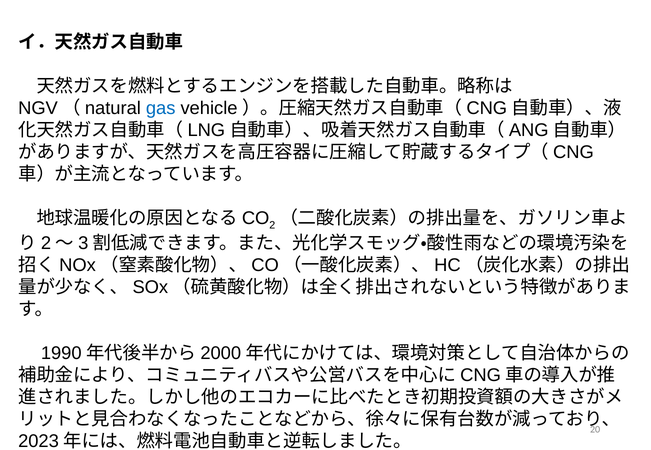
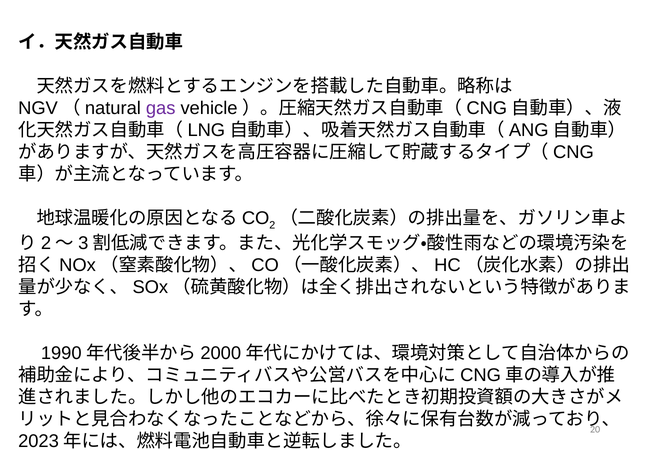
gas colour: blue -> purple (161, 108)
